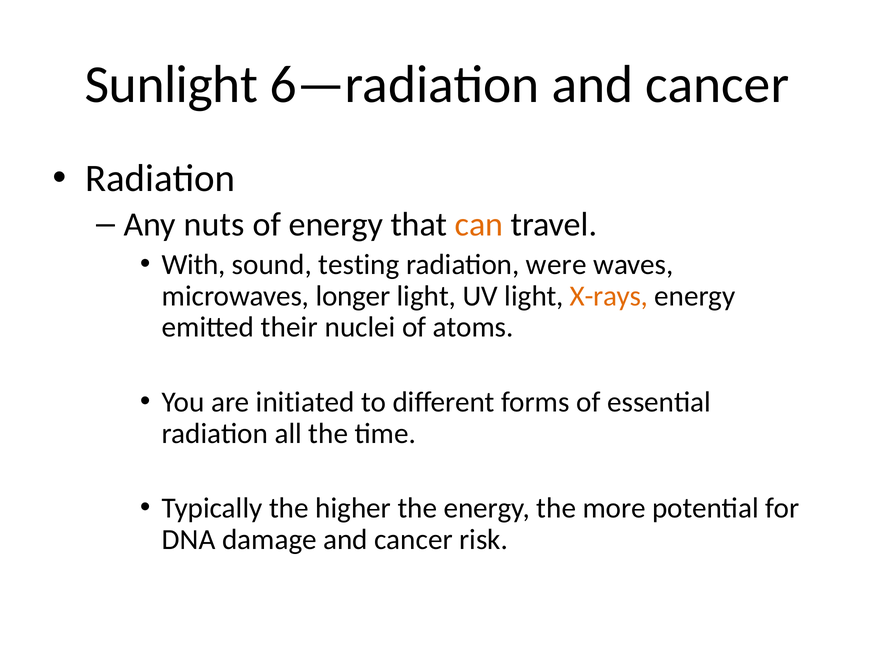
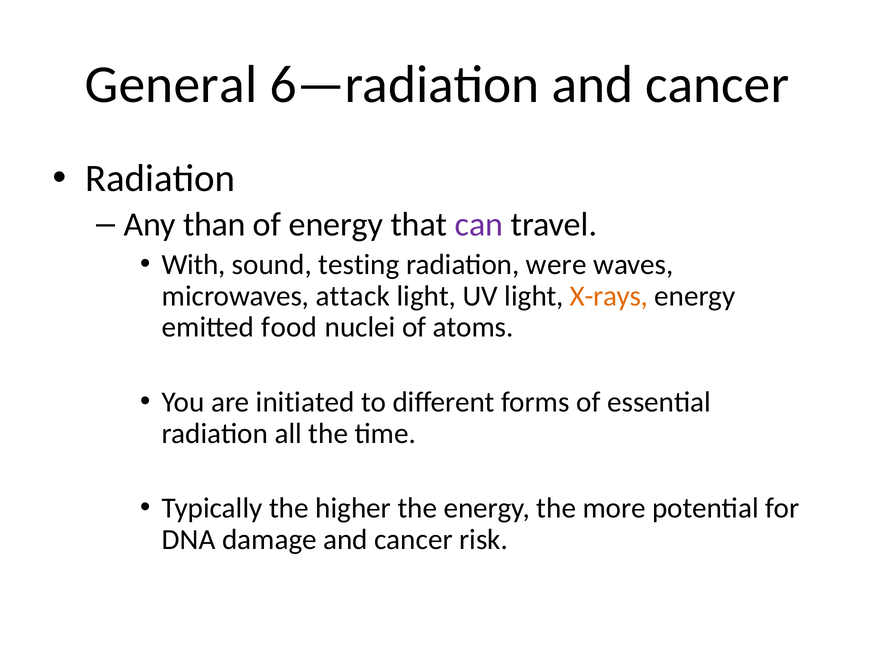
Sunlight: Sunlight -> General (171, 85)
nuts: nuts -> than (214, 225)
can colour: orange -> purple (479, 225)
longer: longer -> attack (353, 296)
their: their -> food (289, 327)
